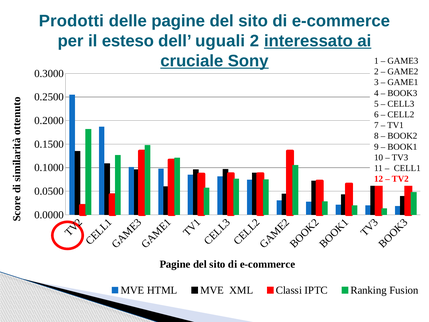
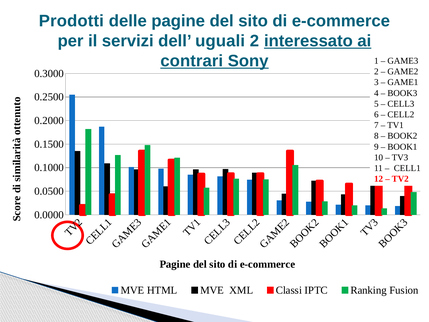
esteso: esteso -> servizi (128, 41)
cruciale: cruciale -> contrari (192, 61)
